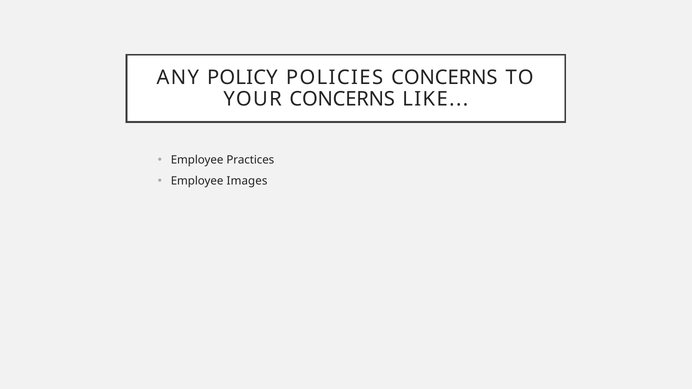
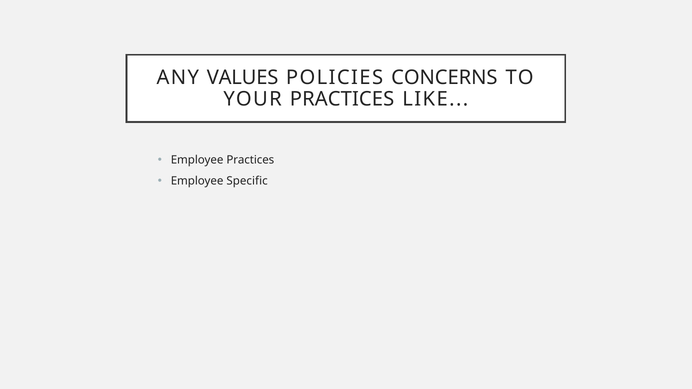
POLICY: POLICY -> VALUES (243, 77)
YOUR CONCERNS: CONCERNS -> PRACTICES (342, 99)
Images: Images -> Specific (247, 181)
